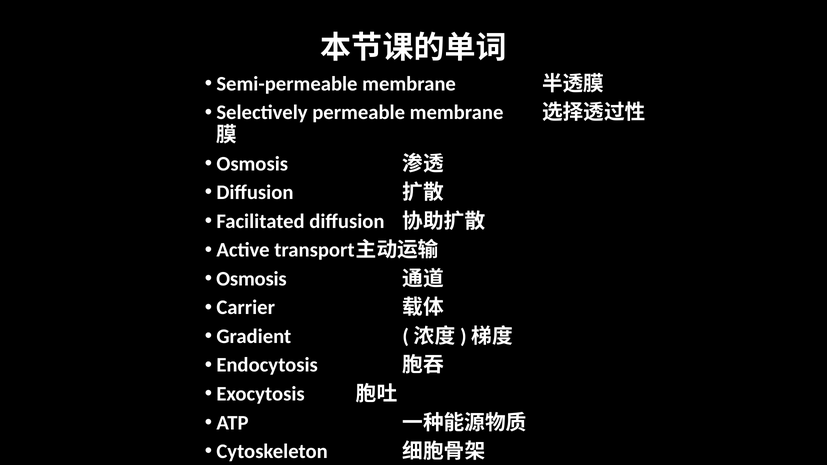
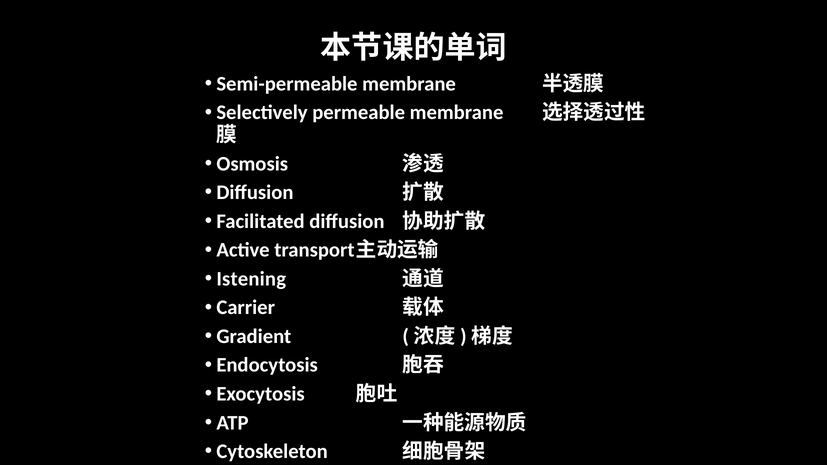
Osmosis: Osmosis -> Istening (251, 279)
